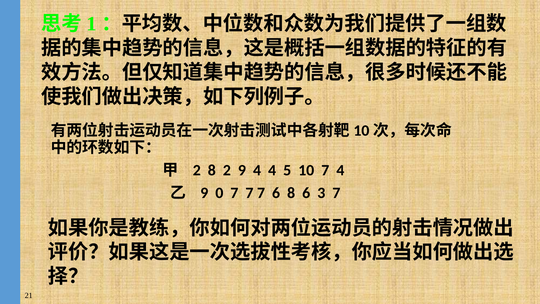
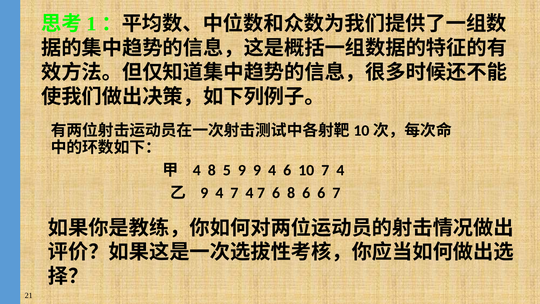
2: 2 -> 4 (197, 170)
8 2: 2 -> 5 (227, 170)
9 4: 4 -> 9 (257, 170)
4 5: 5 -> 6 (287, 170)
0: 0 -> 4 (219, 193)
7: 7 -> 4 (249, 193)
6 3: 3 -> 6 (321, 193)
